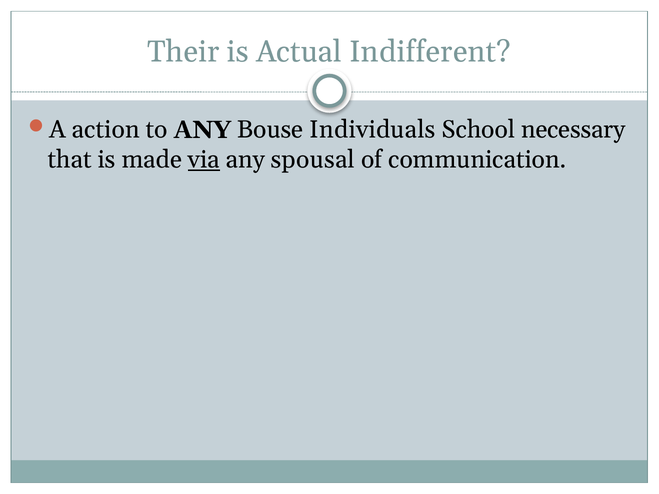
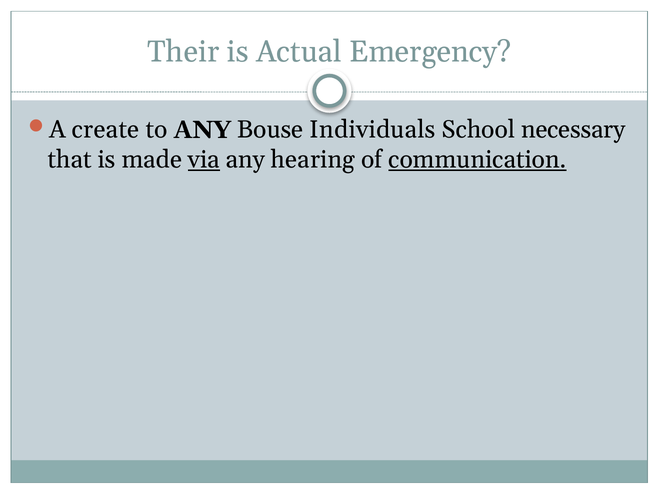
Indifferent: Indifferent -> Emergency (430, 52)
action: action -> create (106, 130)
spousal: spousal -> hearing (313, 160)
communication underline: none -> present (477, 160)
